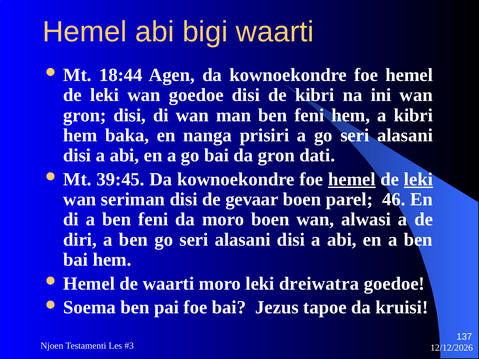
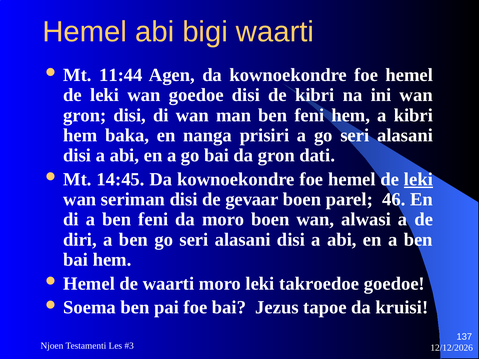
18:44: 18:44 -> 11:44 (121, 75)
39:45: 39:45 -> 14:45 (121, 179)
hemel underline: present -> none (352, 179)
dreiwatra: dreiwatra -> takroedoe (319, 284)
